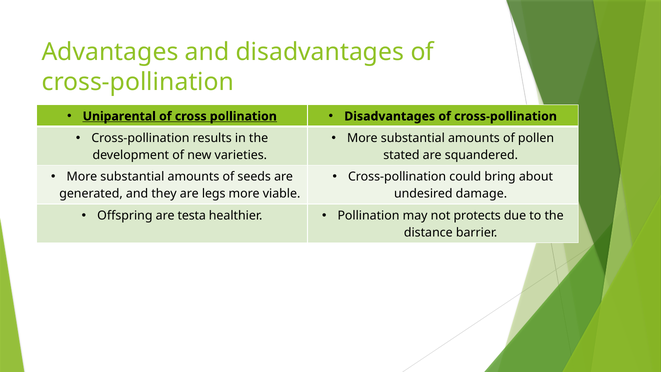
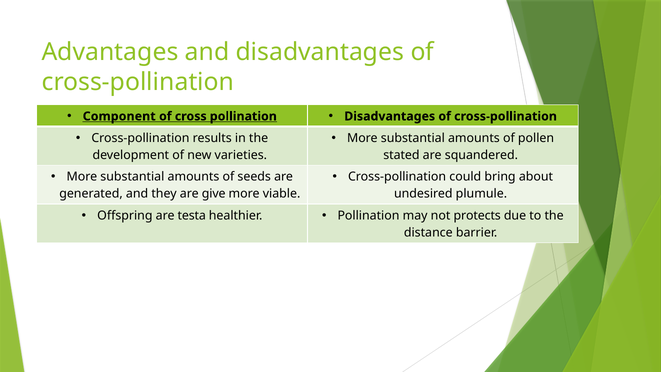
Uniparental: Uniparental -> Component (119, 116)
legs: legs -> give (214, 194)
damage: damage -> plumule (481, 194)
